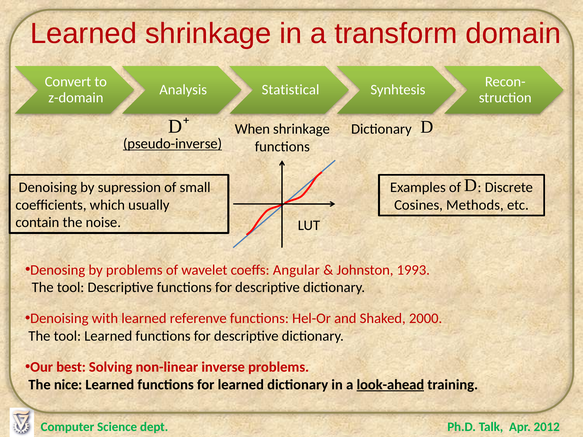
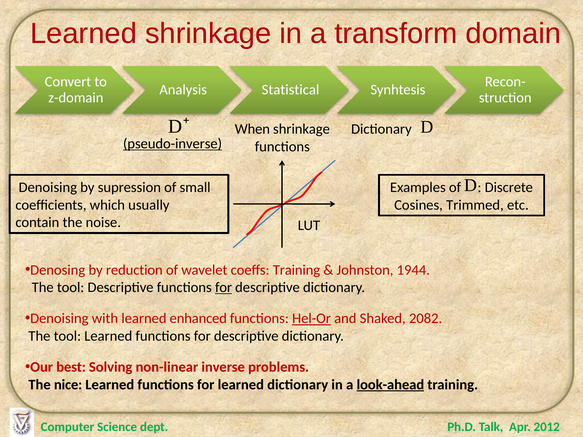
Methods: Methods -> Trimmed (475, 205)
by problems: problems -> reduction (134, 270)
coeffs Angular: Angular -> Training (296, 270)
1993: 1993 -> 1944 (413, 270)
for underline: none -> present (224, 288)
referenve: referenve -> enhanced (198, 319)
Hel-Or underline: none -> present (312, 319)
2000: 2000 -> 2082 (426, 319)
